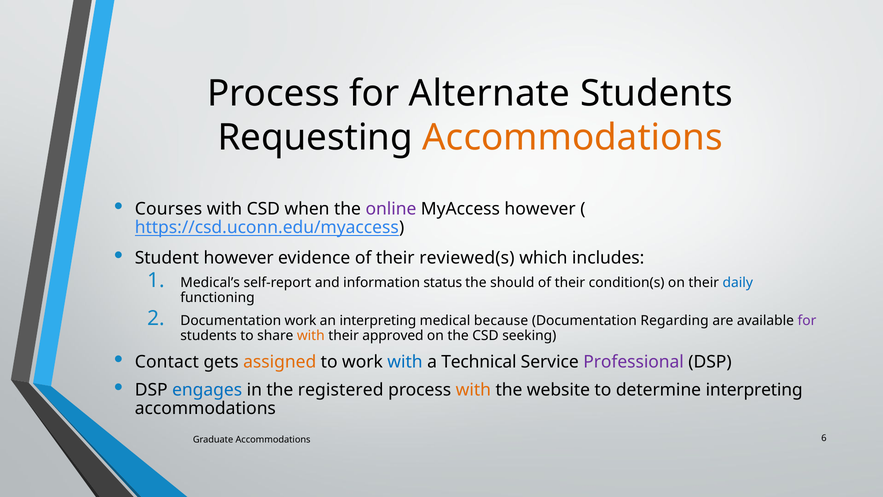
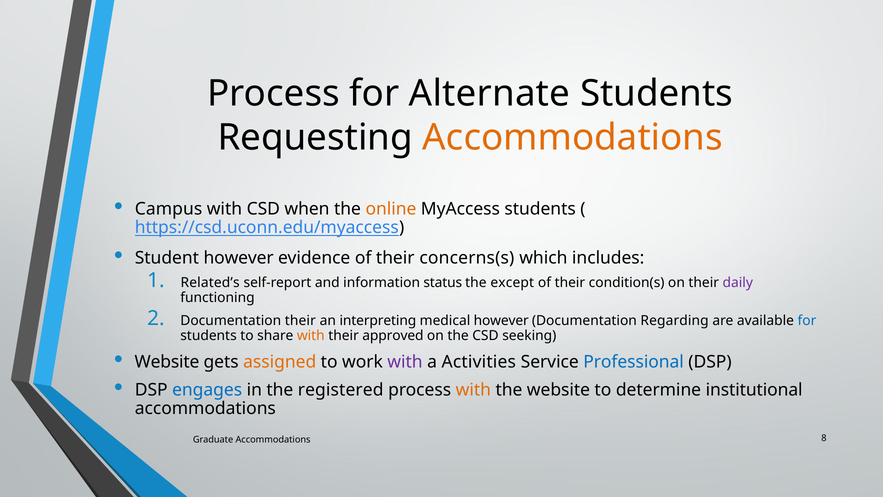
Courses: Courses -> Campus (169, 209)
online colour: purple -> orange (391, 209)
MyAccess however: however -> students (540, 209)
reviewed(s: reviewed(s -> concerns(s (467, 258)
Medical’s: Medical’s -> Related’s (210, 282)
should: should -> except (512, 282)
daily colour: blue -> purple (738, 282)
Documentation work: work -> their (300, 321)
medical because: because -> however (501, 321)
for colour: purple -> blue (807, 321)
Contact: Contact -> Website (167, 362)
with colour: blue -> purple (405, 362)
Technical: Technical -> Activities (479, 362)
Professional colour: purple -> blue (634, 362)
determine interpreting: interpreting -> institutional (754, 390)
6: 6 -> 8 (824, 438)
